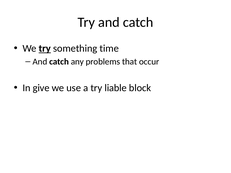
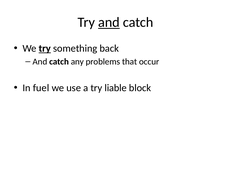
and underline: none -> present (109, 22)
time: time -> back (109, 48)
give: give -> fuel (41, 88)
